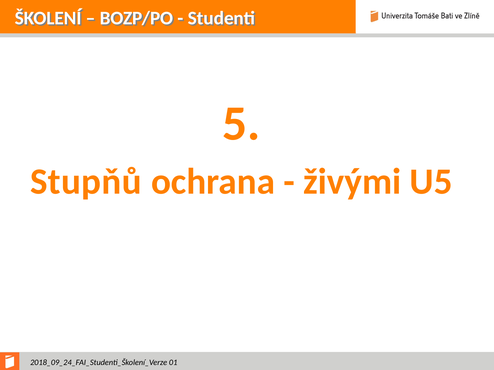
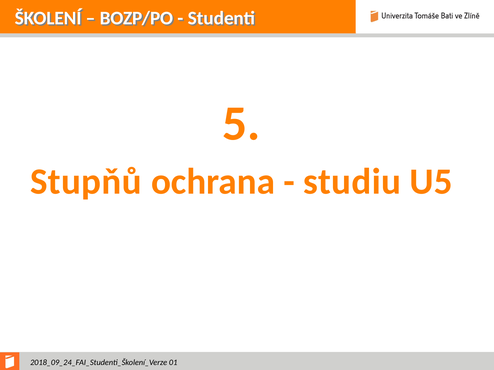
živými: živými -> studiu (352, 182)
